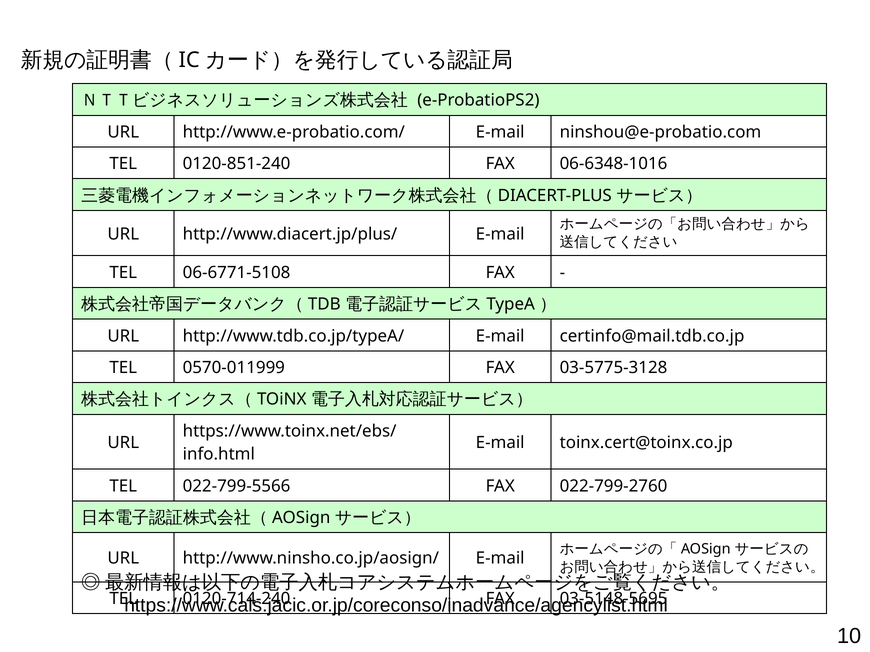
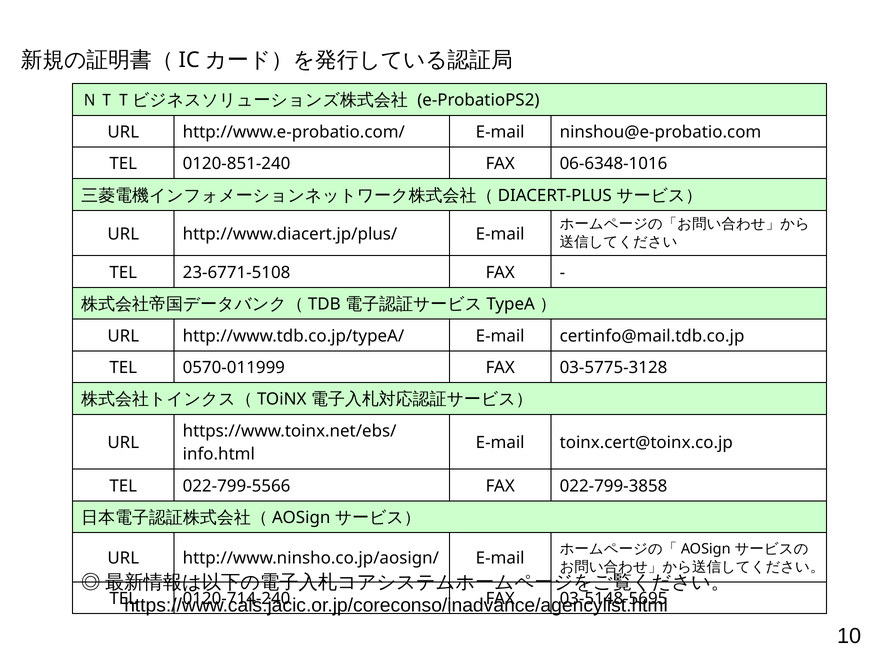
06-6771-5108: 06-6771-5108 -> 23-6771-5108 (237, 273)
022-799-2760: 022-799-2760 -> 022-799-3858 (614, 486)
